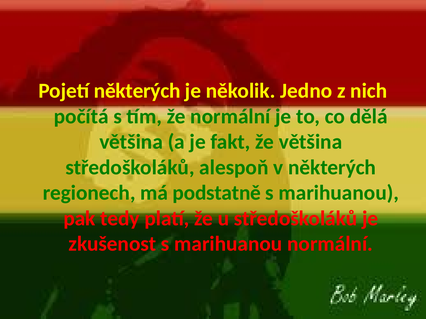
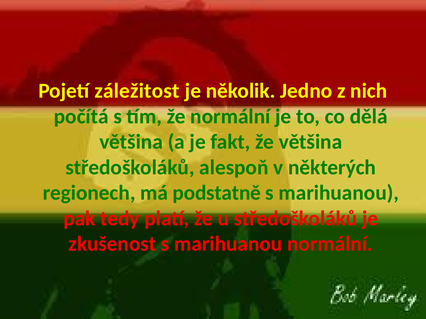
Pojetí některých: některých -> záležitost (137, 91)
